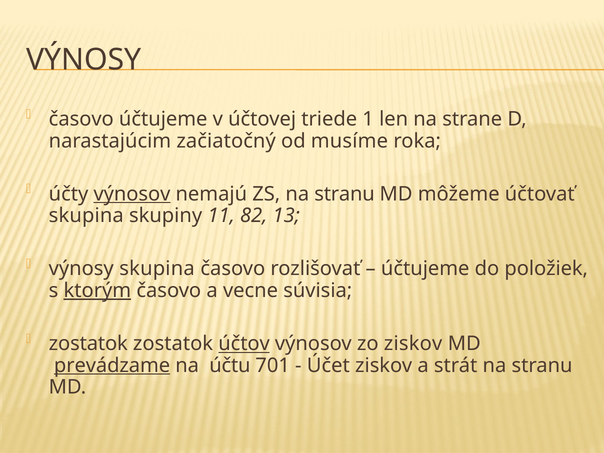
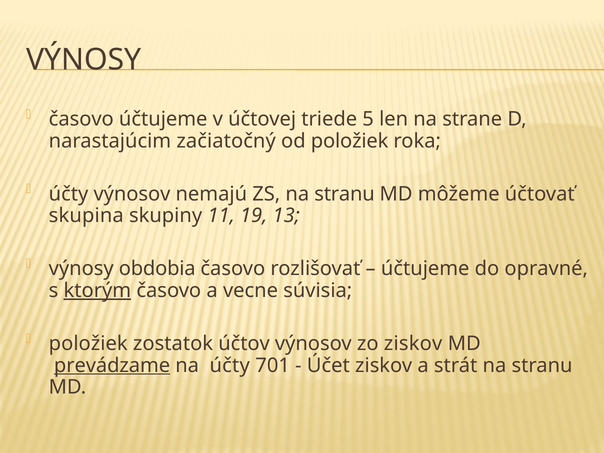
1: 1 -> 5 (368, 119)
od musíme: musíme -> položiek (350, 141)
výnosov underline: present -> none (132, 194)
82: 82 -> 19 (254, 216)
výnosy skupina: skupina -> obdobia (157, 269)
položiek: položiek -> opravné (546, 269)
zostatok: zostatok -> položiek (88, 344)
účtov underline: present -> none (244, 344)
na účtu: účtu -> účty (230, 365)
